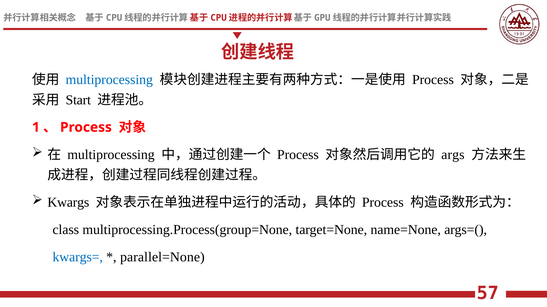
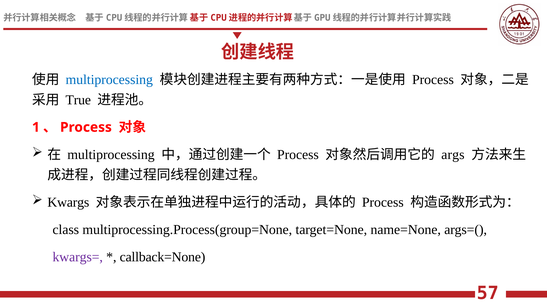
Start: Start -> True (78, 100)
kwargs= colour: blue -> purple (78, 257)
parallel=None: parallel=None -> callback=None (163, 257)
